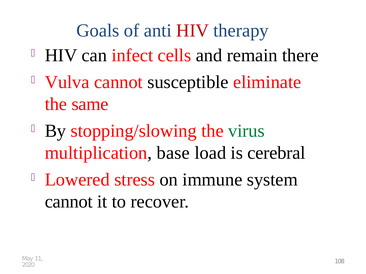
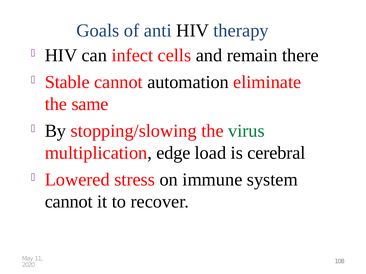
HIV colour: red -> black (193, 31)
Vulva: Vulva -> Stable (67, 82)
susceptible: susceptible -> automation (188, 82)
base: base -> edge (173, 153)
